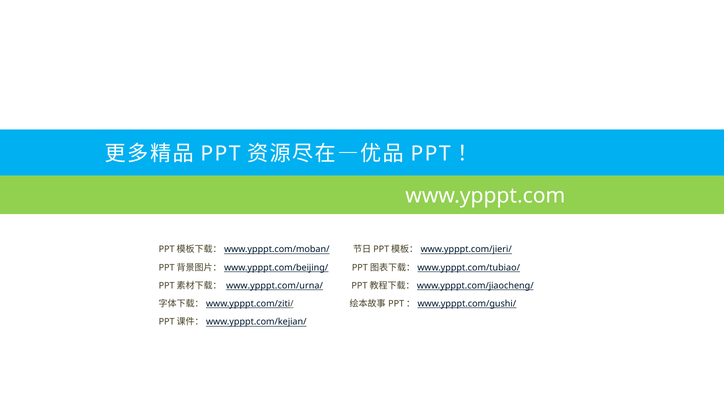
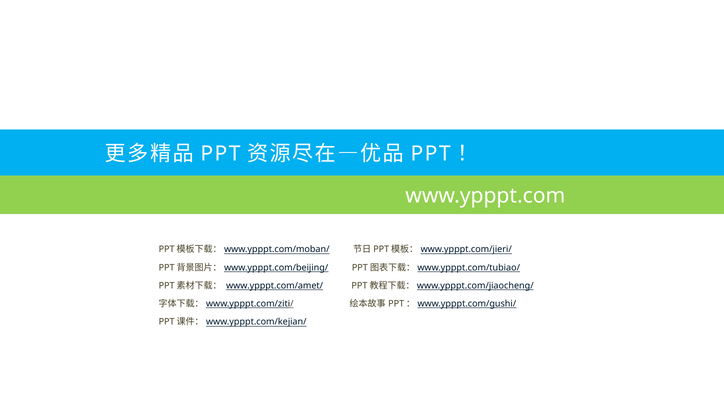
www.ypppt.com/urna/: www.ypppt.com/urna/ -> www.ypppt.com/amet/ (275, 286)
